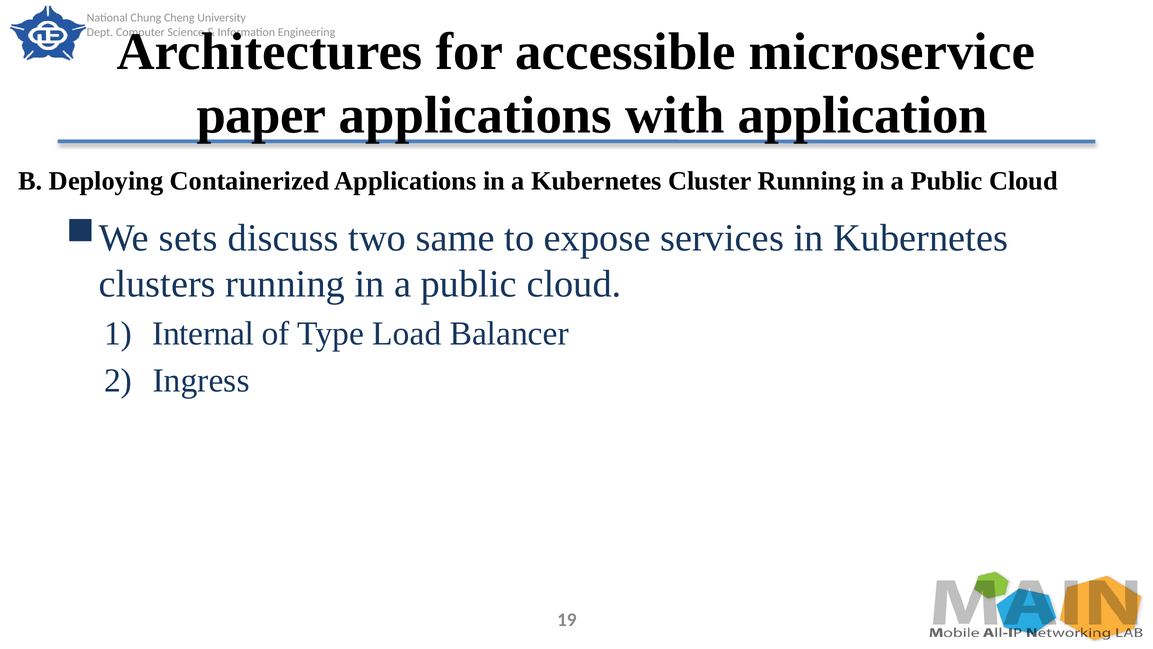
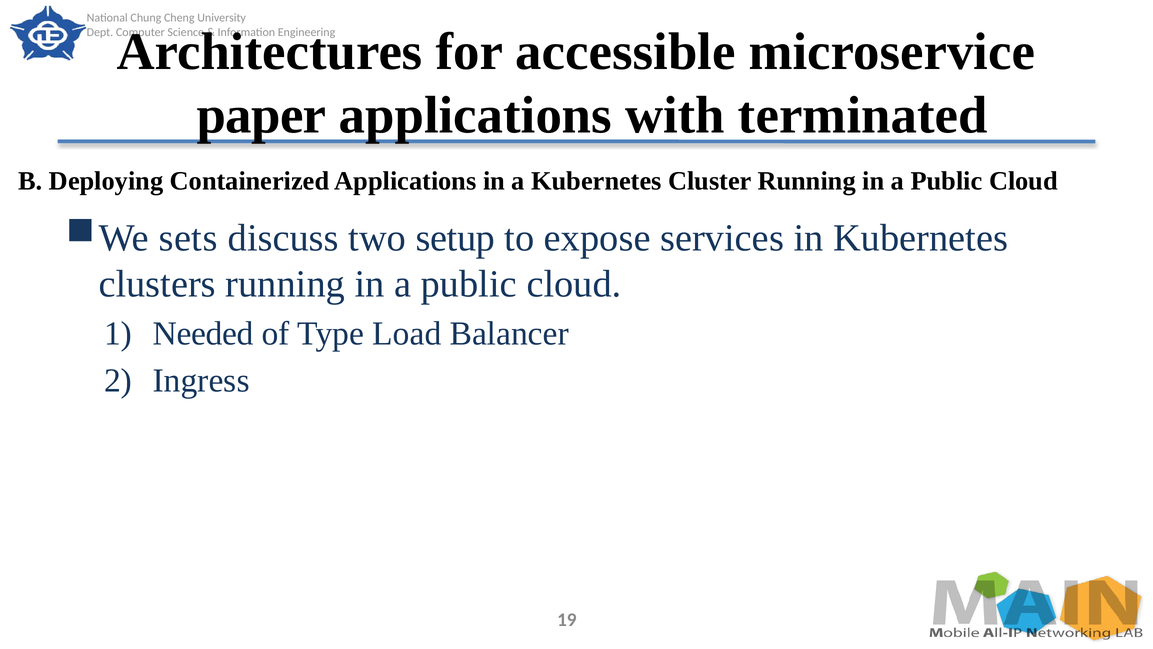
application: application -> terminated (863, 115)
same: same -> setup (455, 238)
Internal: Internal -> Needed (203, 334)
